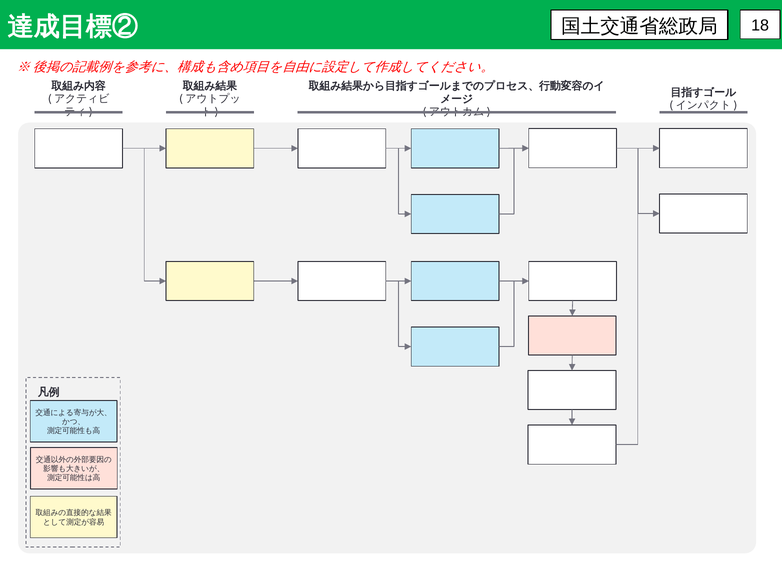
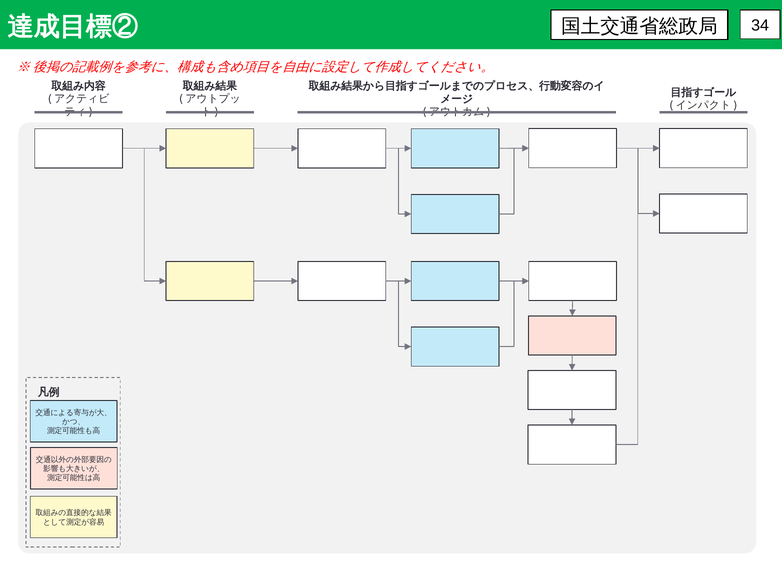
18: 18 -> 34 (760, 26)
